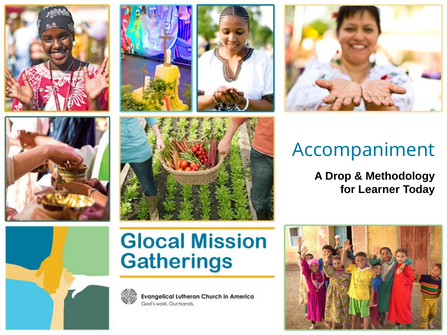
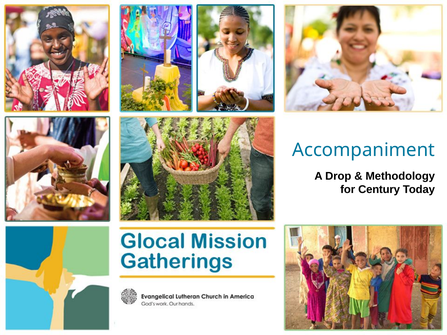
Learner: Learner -> Century (379, 190)
